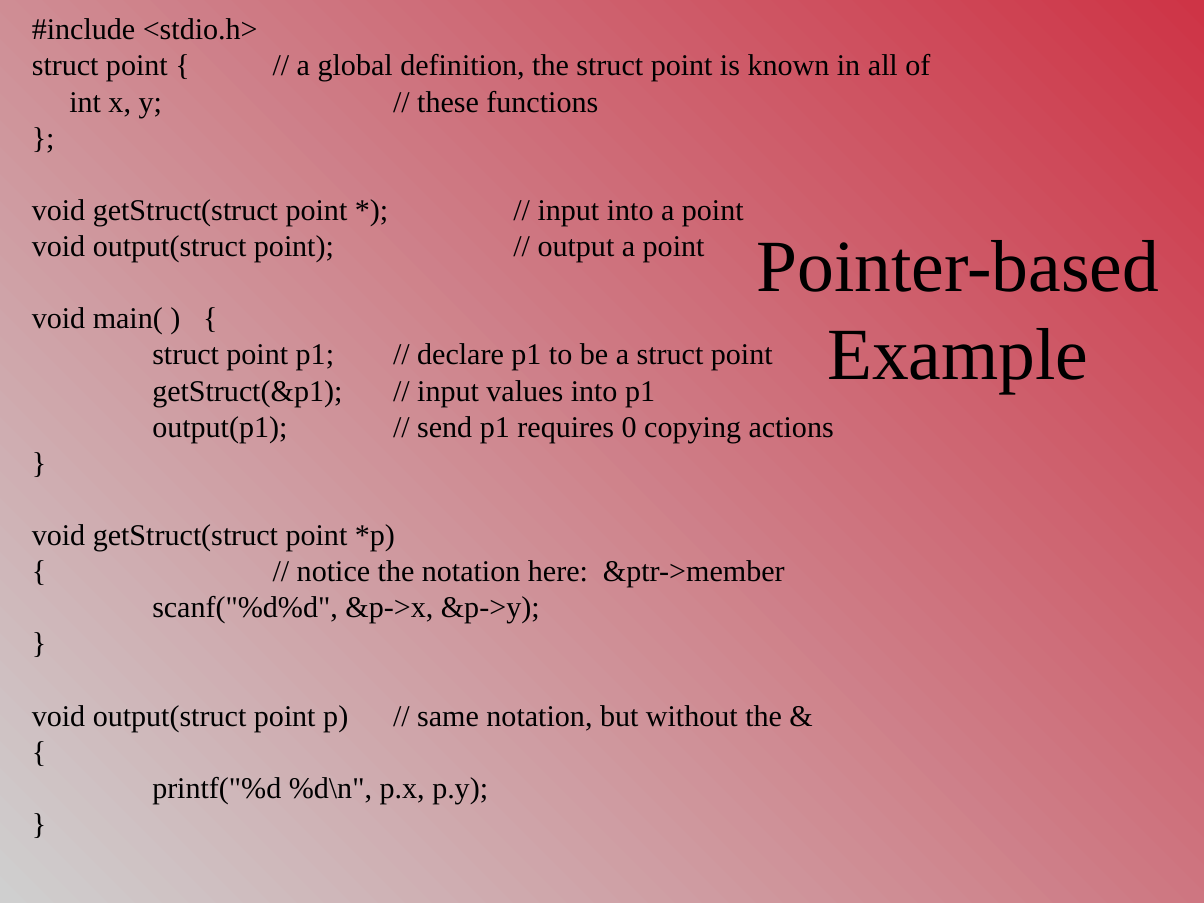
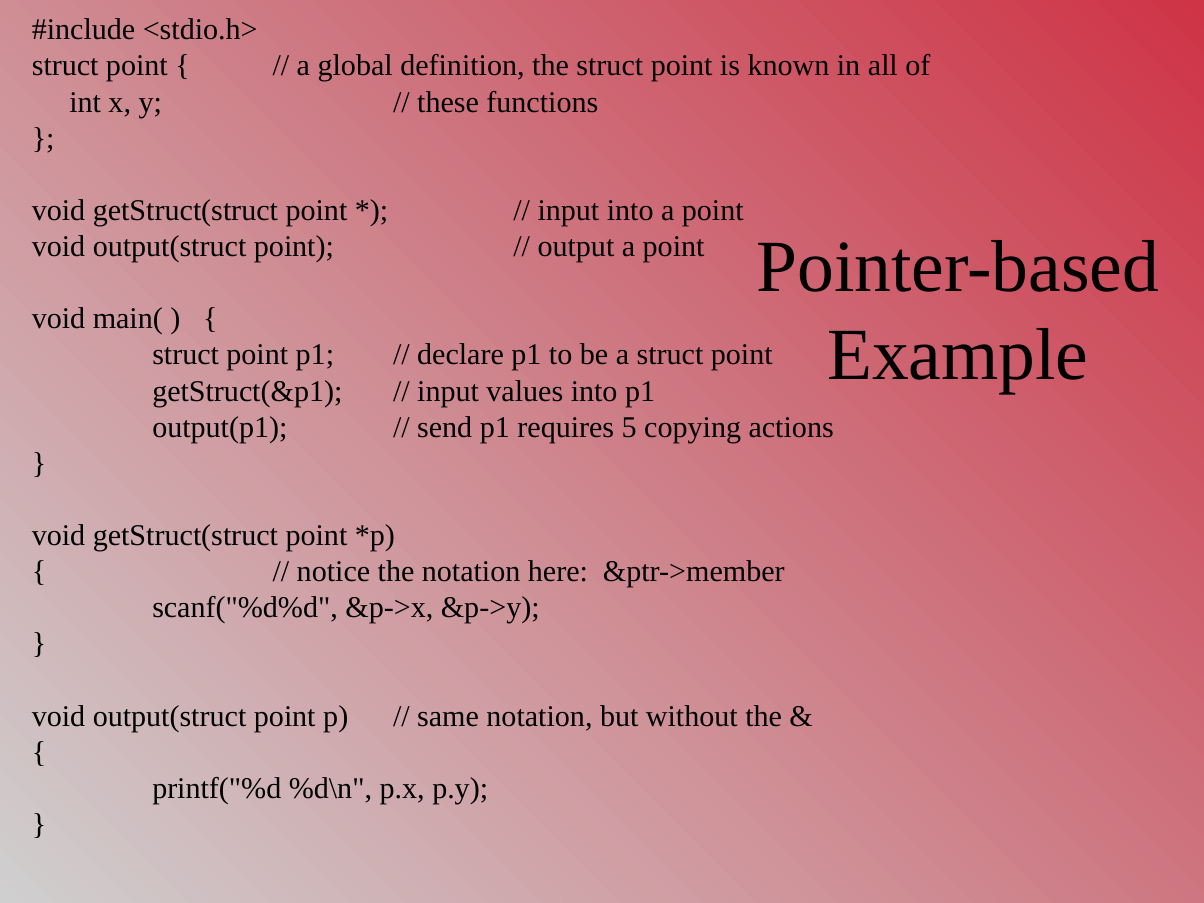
0: 0 -> 5 (629, 427)
